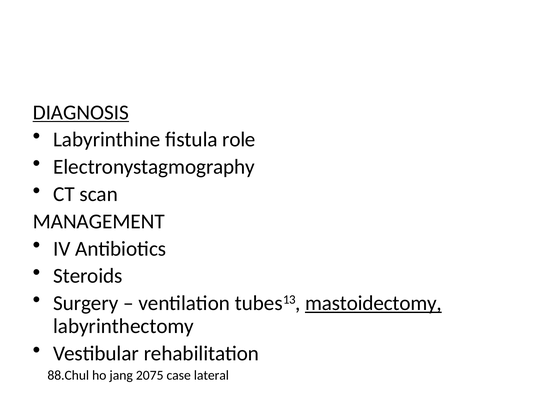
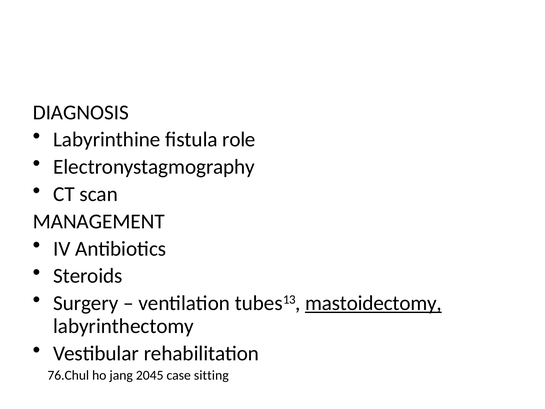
DIAGNOSIS underline: present -> none (81, 112)
88.Chul: 88.Chul -> 76.Chul (68, 375)
2075: 2075 -> 2045 (150, 375)
lateral: lateral -> sitting (211, 375)
